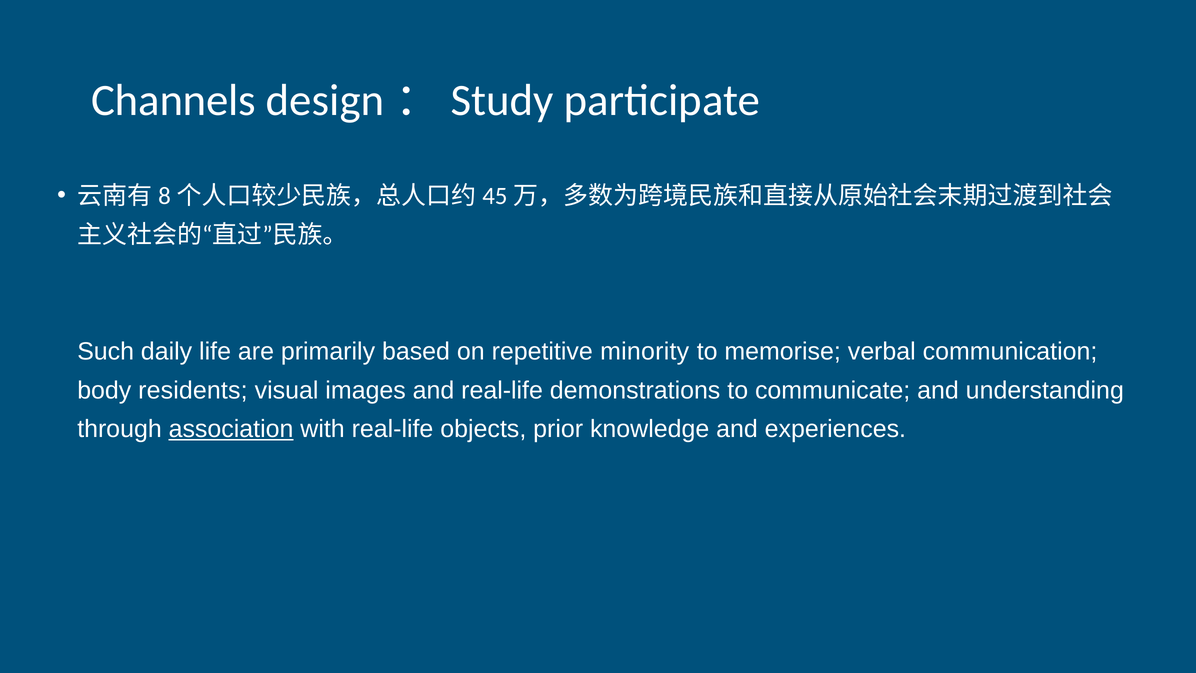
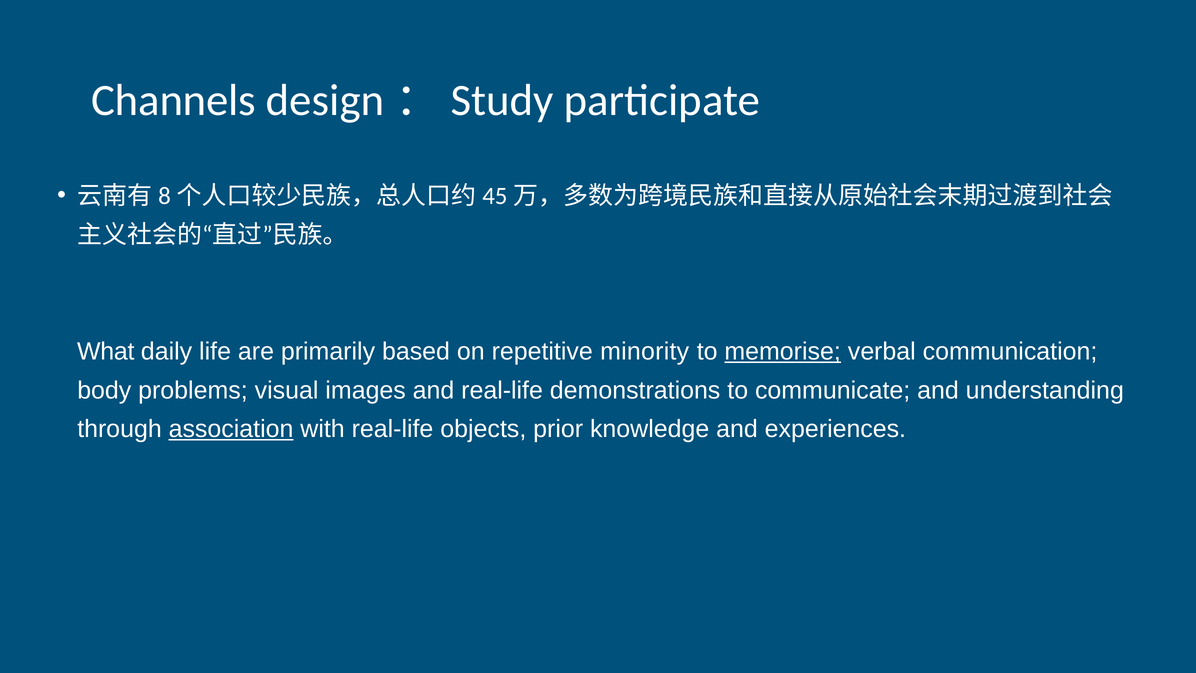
Such: Such -> What (106, 351)
memorise underline: none -> present (783, 351)
residents: residents -> problems (193, 390)
